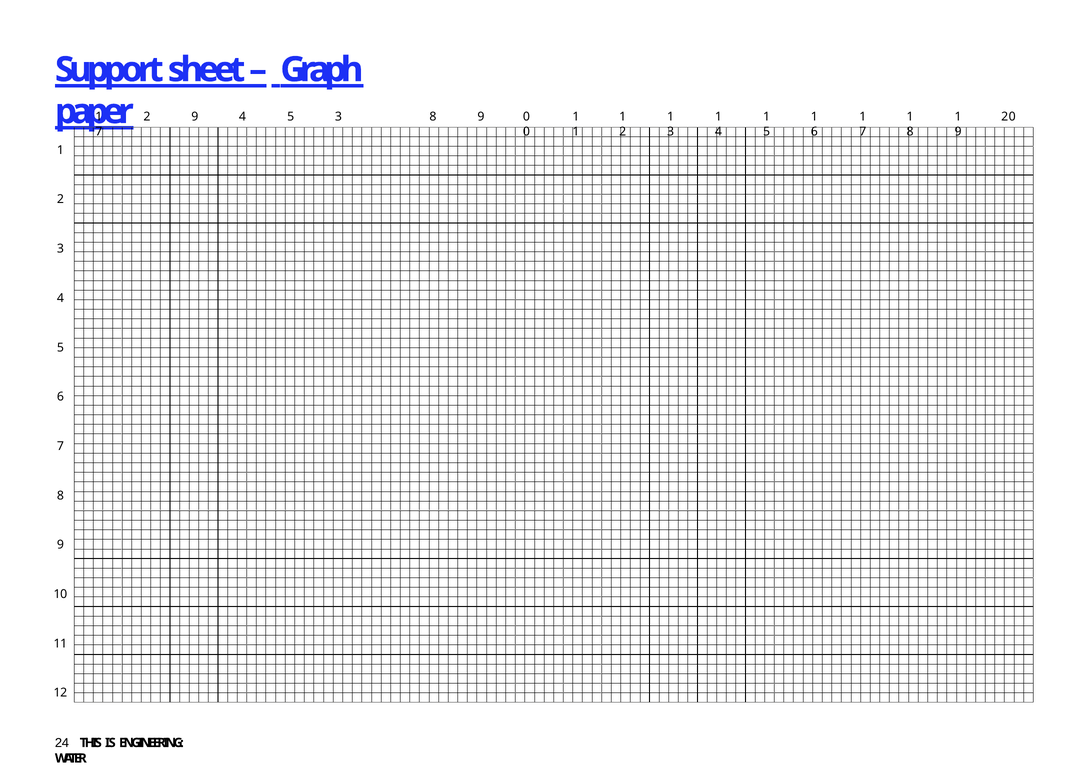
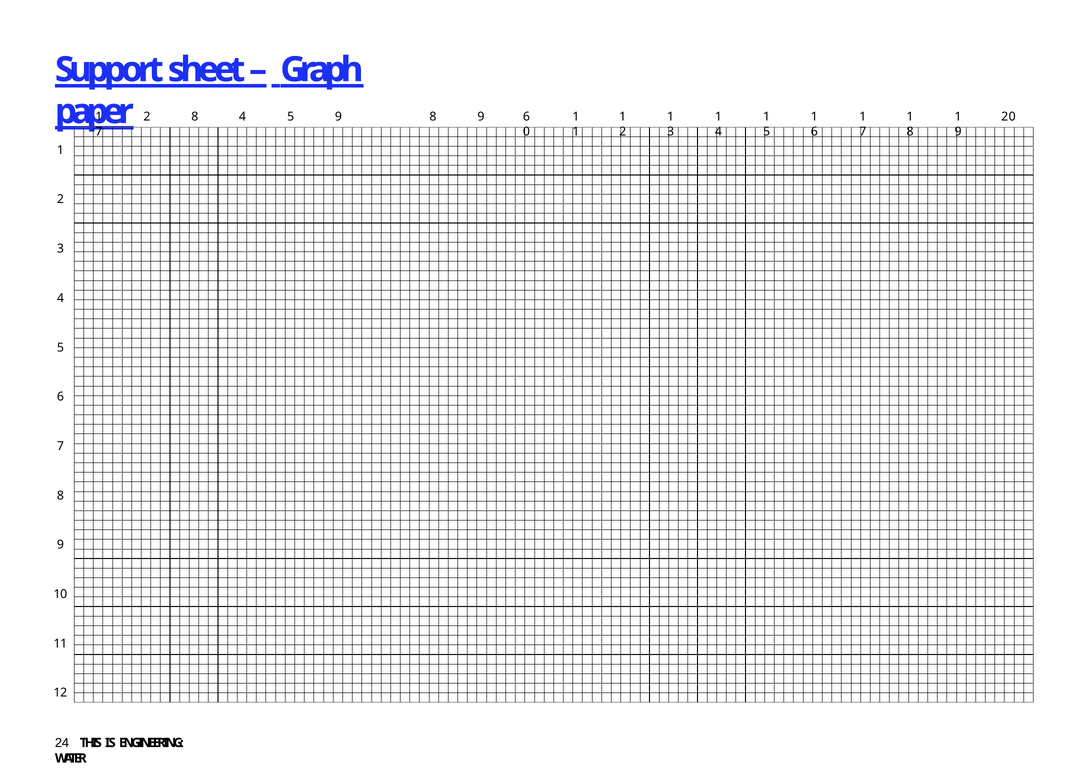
2 9: 9 -> 8 (195, 117)
5 3: 3 -> 9 (338, 117)
9 0: 0 -> 6 (526, 117)
